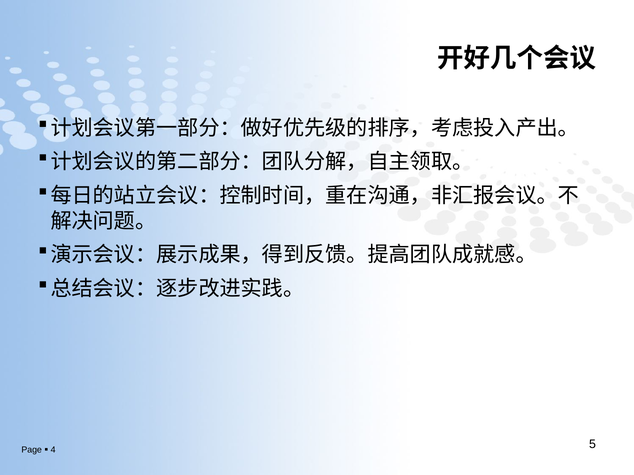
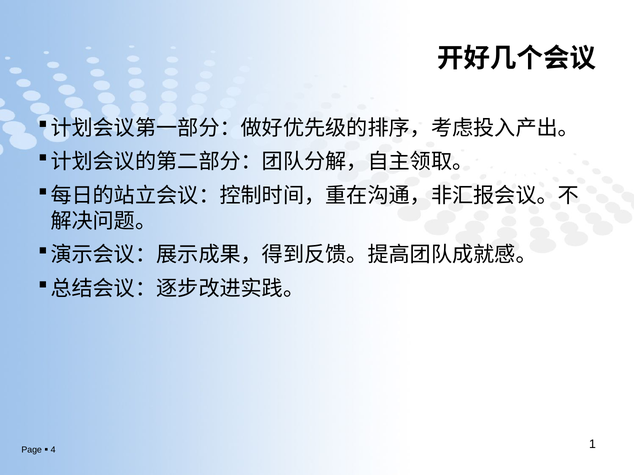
5: 5 -> 1 (593, 444)
